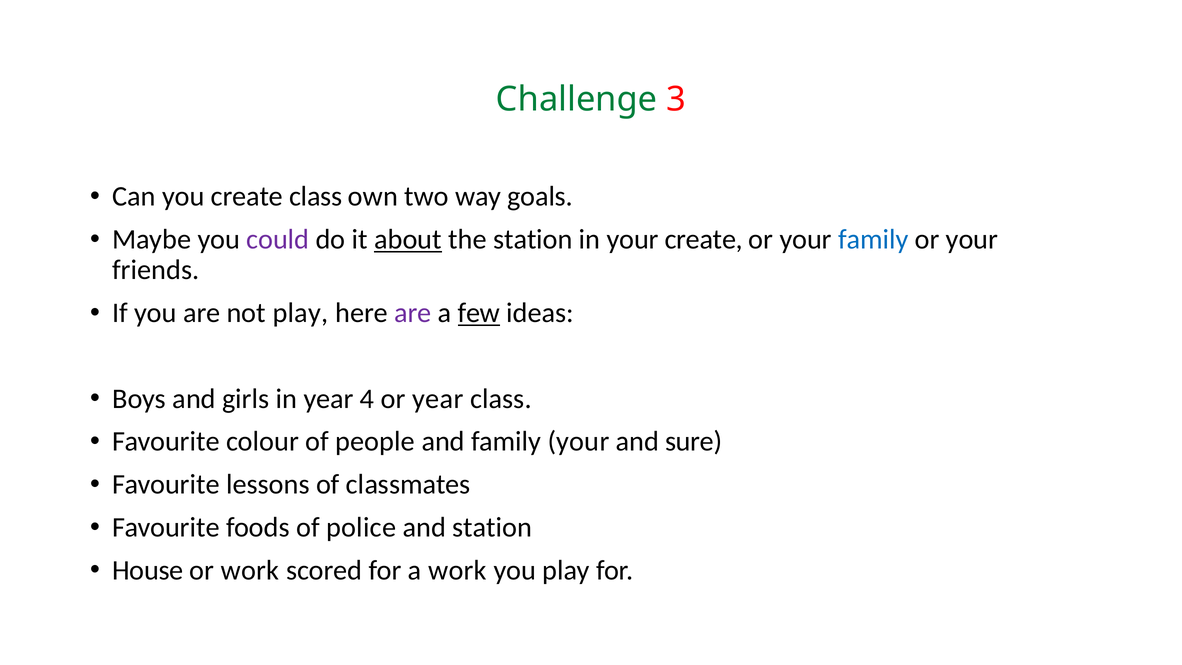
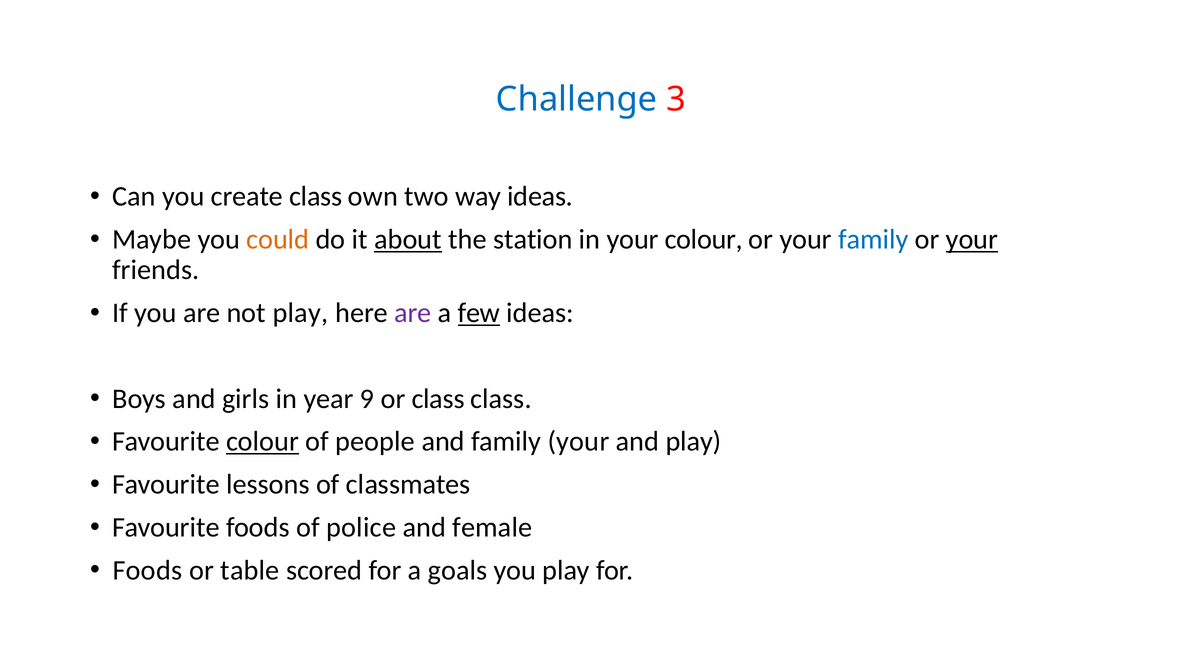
Challenge colour: green -> blue (577, 99)
way goals: goals -> ideas (540, 197)
could colour: purple -> orange (278, 239)
your create: create -> colour (704, 239)
your underline: none -> present (972, 239)
4: 4 -> 9 (367, 399)
or year: year -> class (438, 399)
colour underline: none -> present (262, 442)
and sure: sure -> play (694, 442)
and station: station -> female (492, 527)
House: House -> Foods (147, 570)
or work: work -> table (250, 570)
a work: work -> goals (458, 570)
